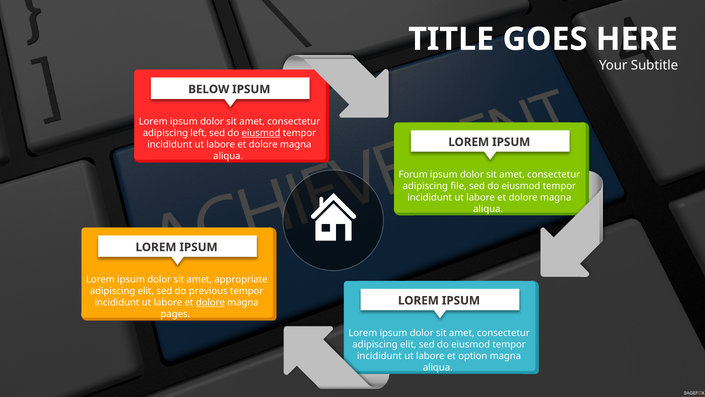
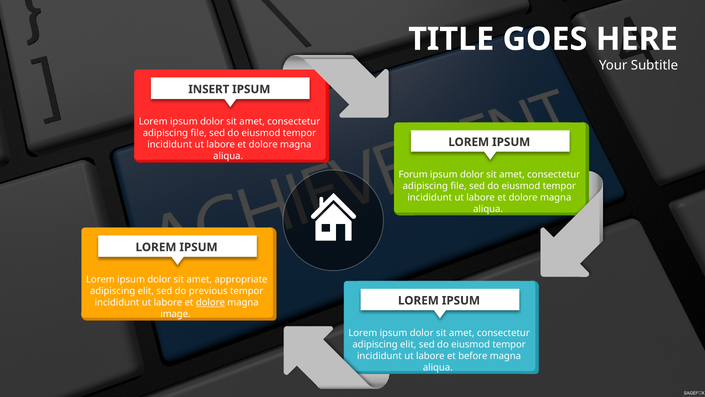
BELOW: BELOW -> INSERT (209, 89)
left: left -> file (199, 133)
eiusmod underline: present -> none (261, 133)
pages: pages -> image (175, 314)
option: option -> before (473, 355)
